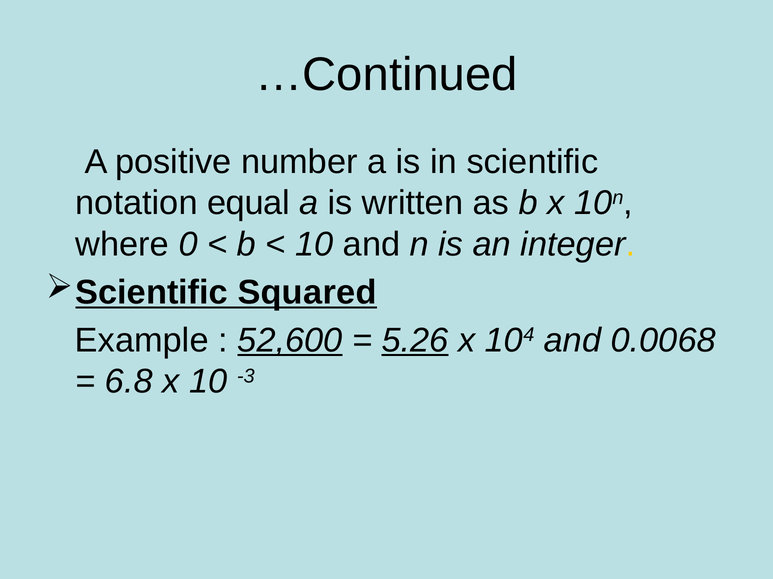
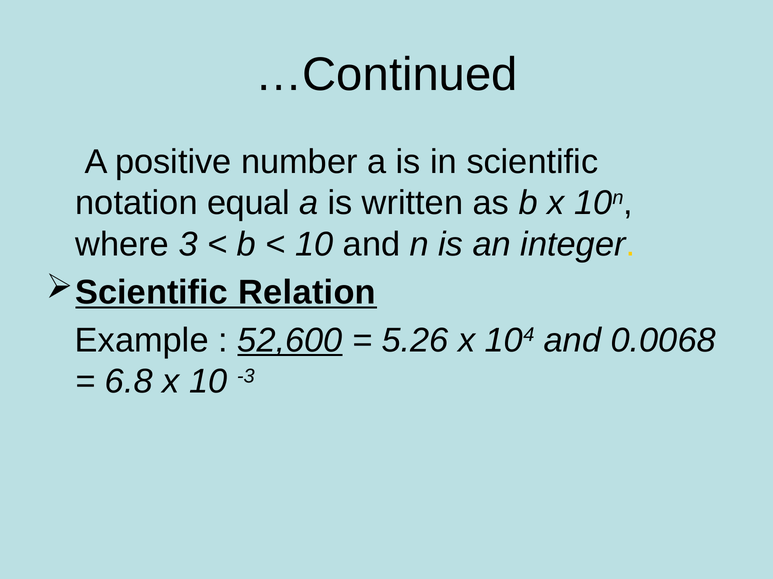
0: 0 -> 3 (188, 245)
Squared: Squared -> Relation (307, 293)
5.26 underline: present -> none (415, 341)
